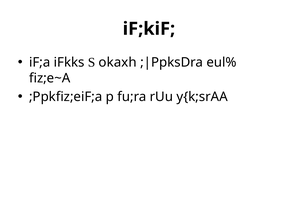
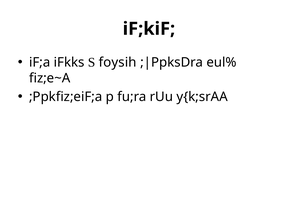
okaxh: okaxh -> foysih (118, 63)
